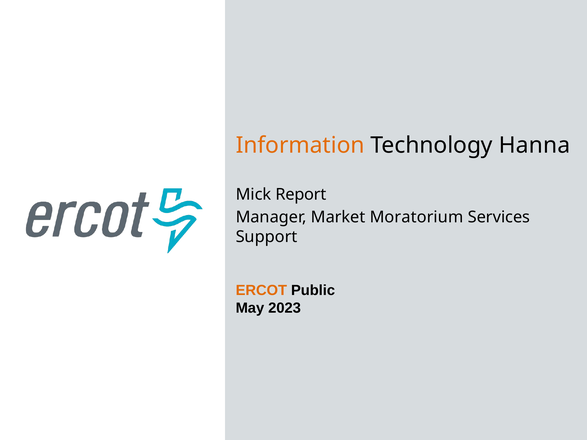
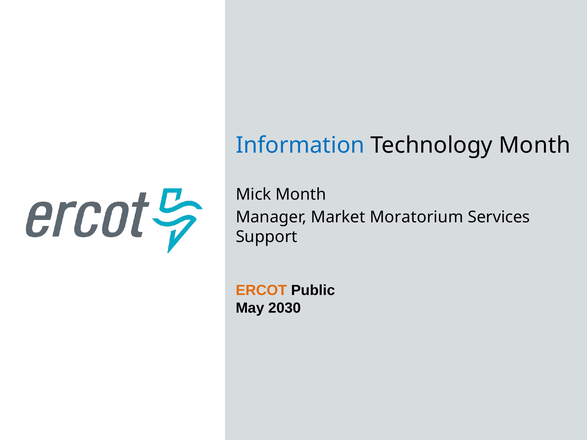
Information colour: orange -> blue (300, 145)
Technology Hanna: Hanna -> Month (535, 145)
Mick Report: Report -> Month (301, 194)
2023: 2023 -> 2030 (285, 308)
